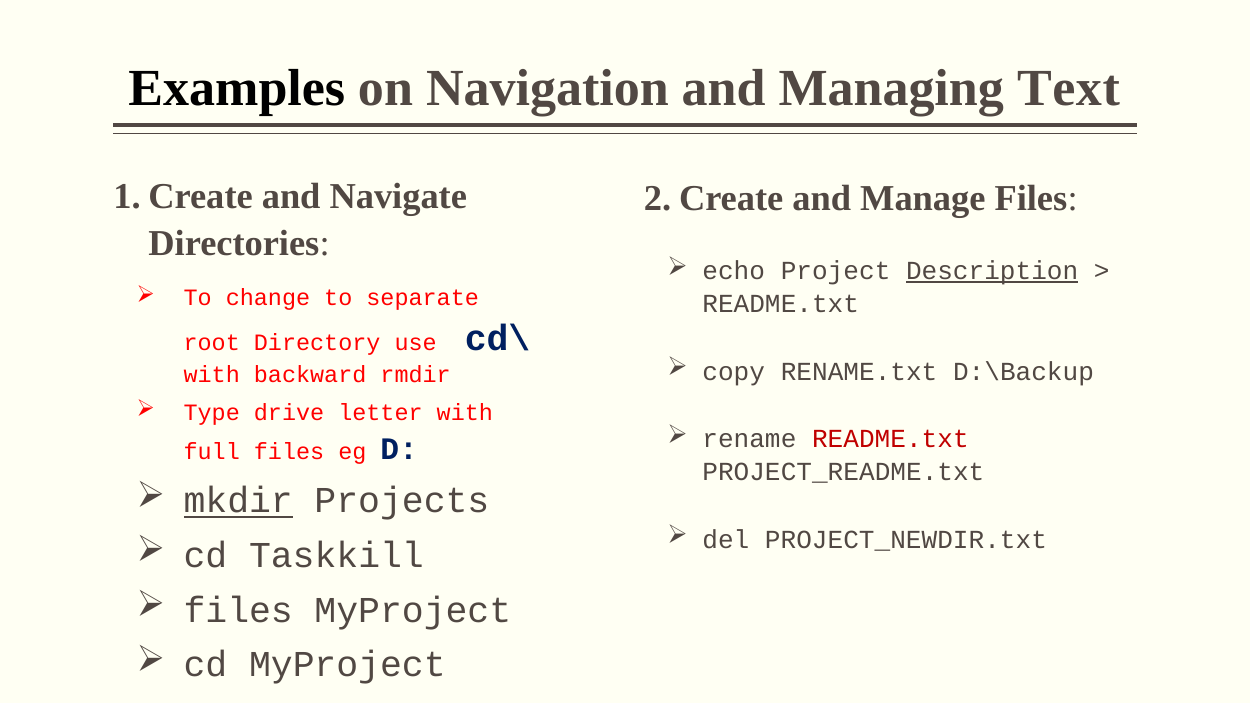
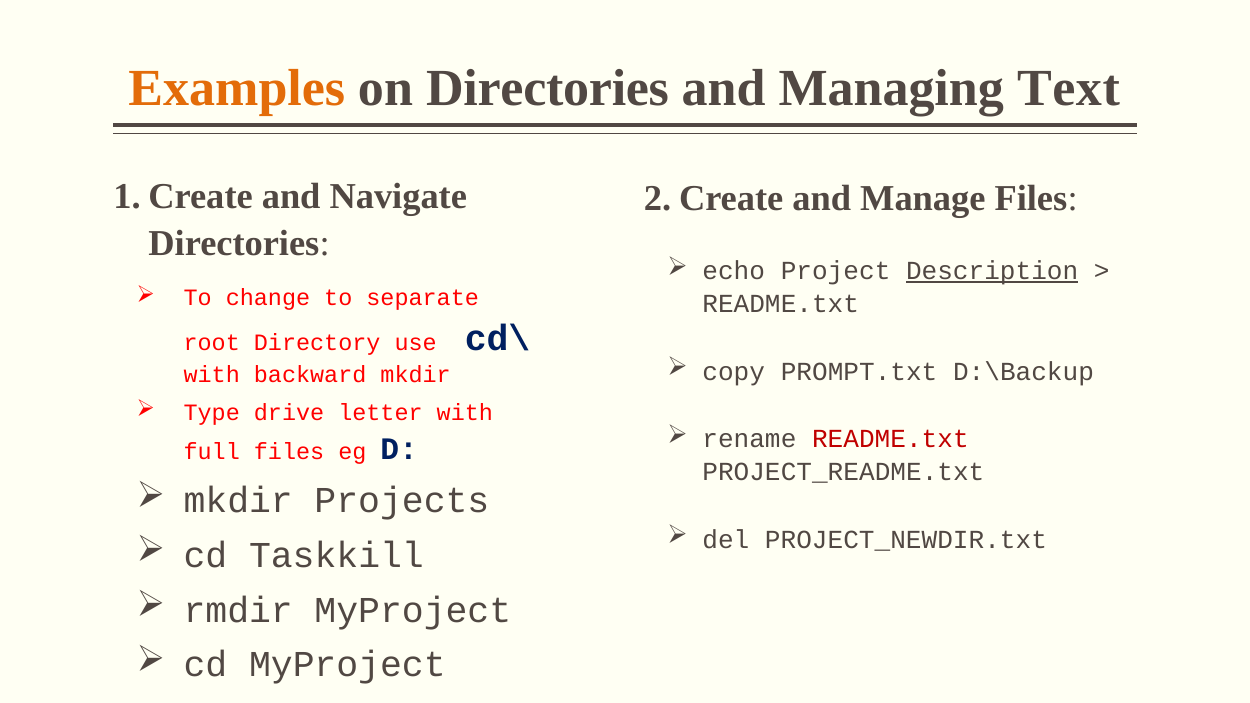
Examples colour: black -> orange (237, 88)
on Navigation: Navigation -> Directories (548, 88)
RENAME.txt: RENAME.txt -> PROMPT.txt (859, 372)
backward rmdir: rmdir -> mkdir (416, 375)
mkdir underline: present -> none (238, 501)
files: files -> rmdir (238, 610)
